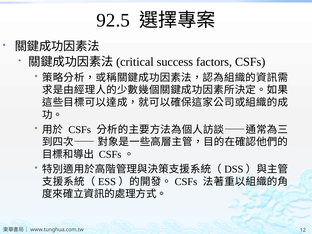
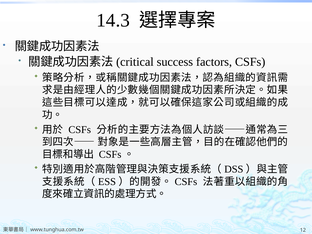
92.5: 92.5 -> 14.3 (113, 20)
